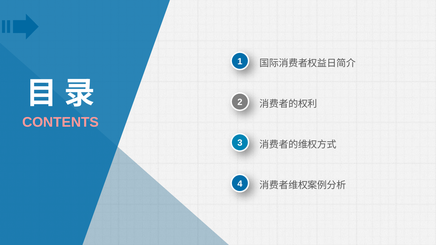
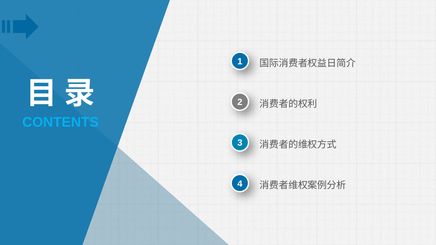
CONTENTS colour: pink -> light blue (60, 122)
